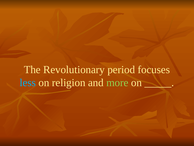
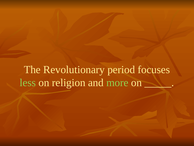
less colour: light blue -> light green (28, 82)
